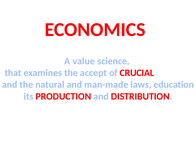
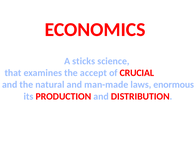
value: value -> sticks (84, 61)
education: education -> enormous (174, 85)
